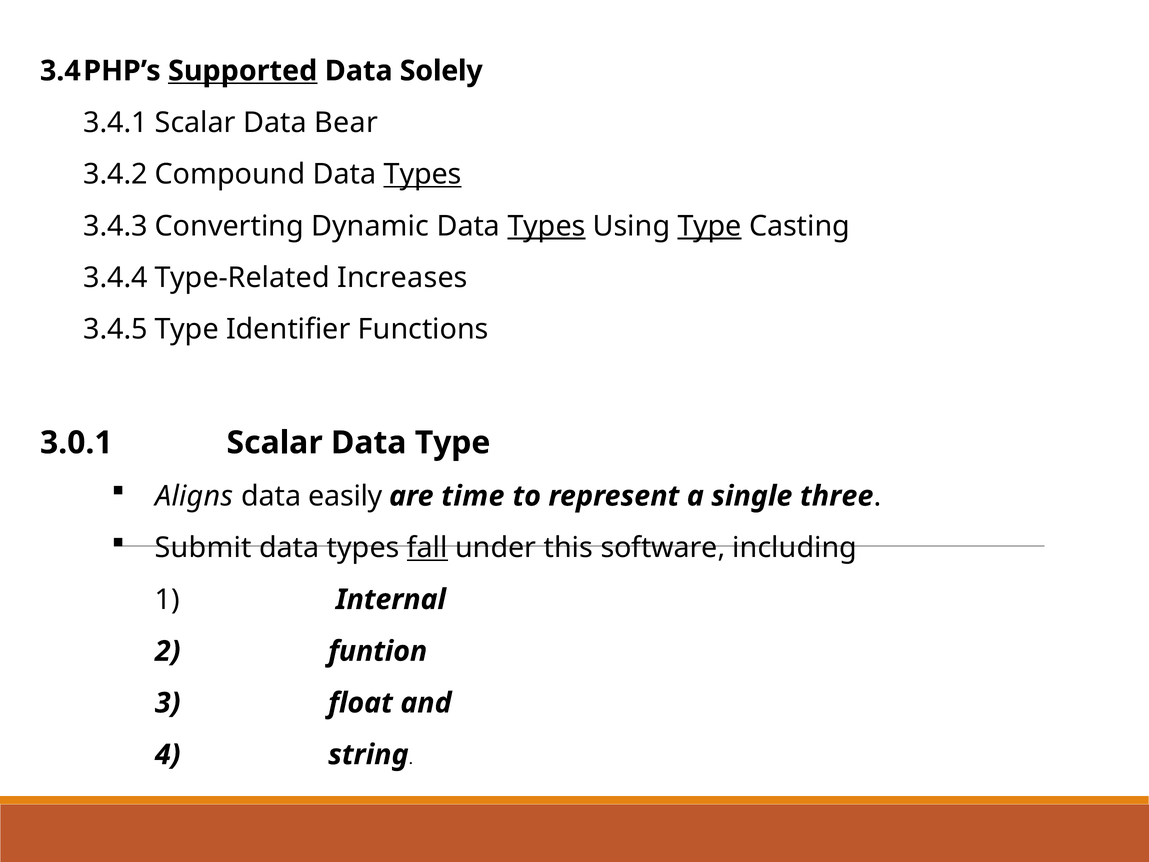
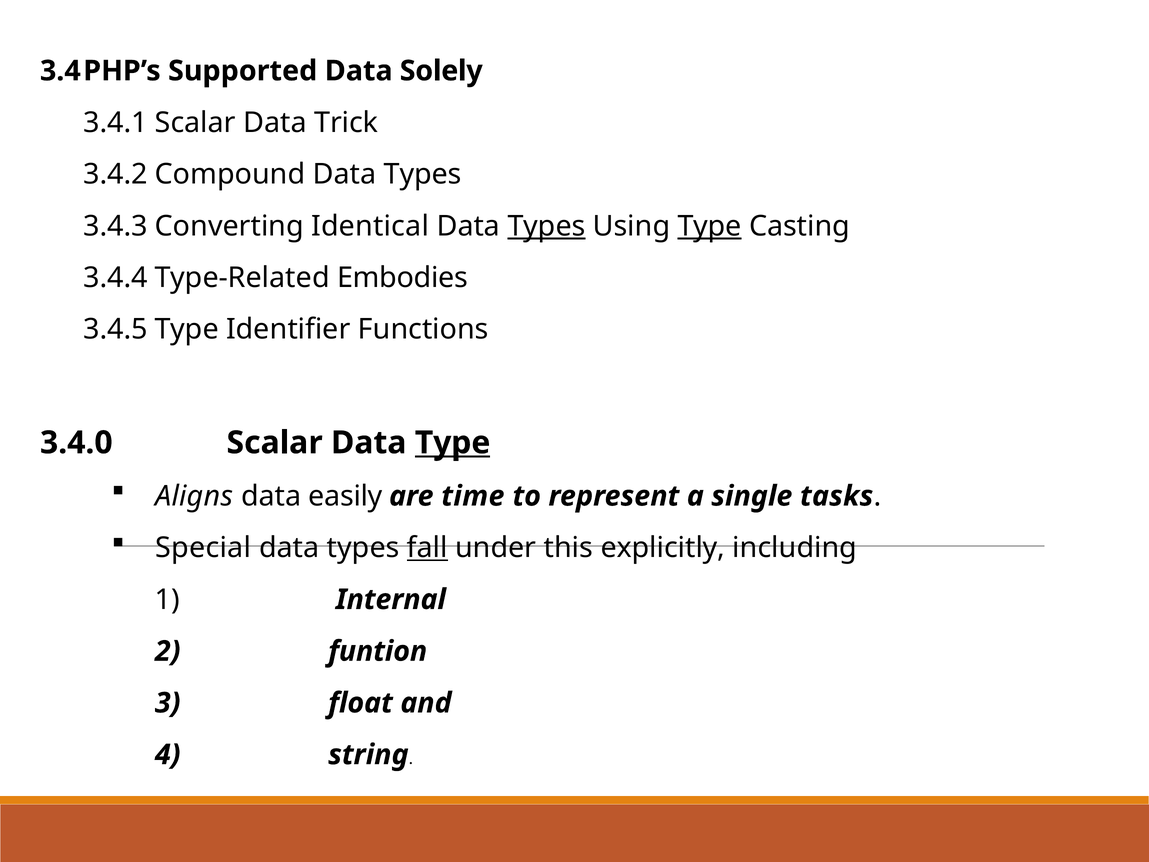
Supported underline: present -> none (243, 71)
Bear: Bear -> Trick (346, 123)
Types underline: present -> none (423, 174)
Dynamic: Dynamic -> Identical (370, 226)
Increases: Increases -> Embodies (403, 278)
3.0.1: 3.0.1 -> 3.4.0 (76, 443)
Type underline: none -> present (453, 443)
three: three -> tasks (837, 496)
Submit: Submit -> Special (203, 548)
software: software -> explicitly (663, 548)
